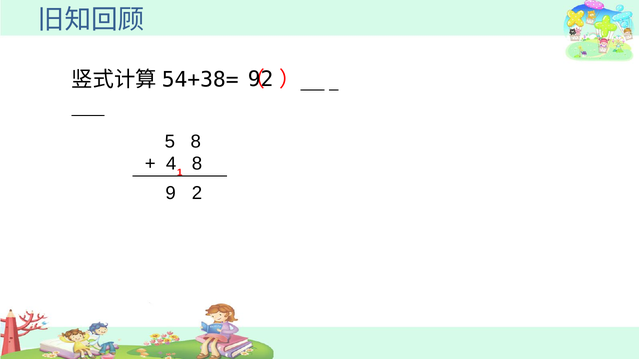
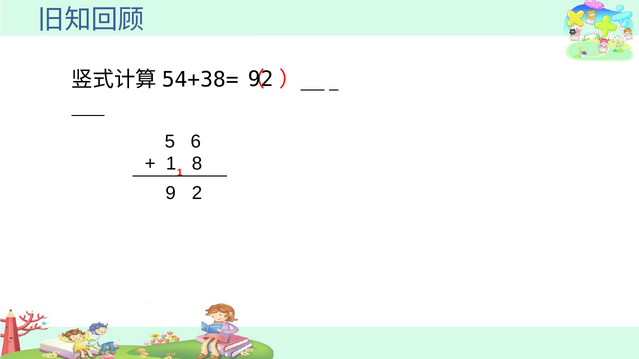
5 8: 8 -> 6 (196, 142)
4: 4 -> 1 (171, 164)
